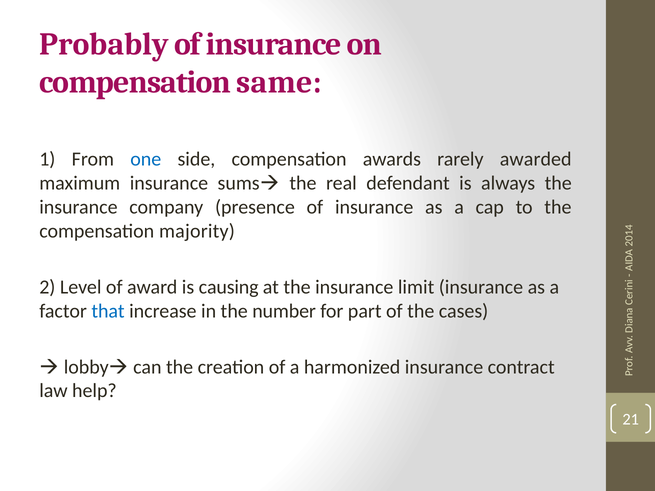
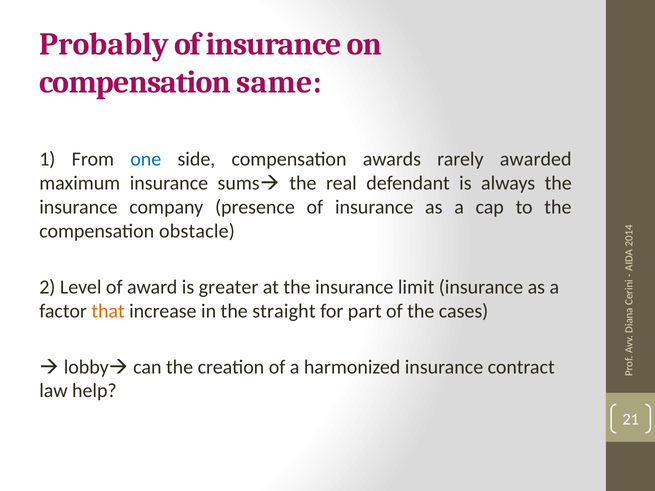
majority: majority -> obstacle (197, 231)
causing: causing -> greater (229, 287)
that colour: blue -> orange (108, 311)
number: number -> straight (284, 311)
